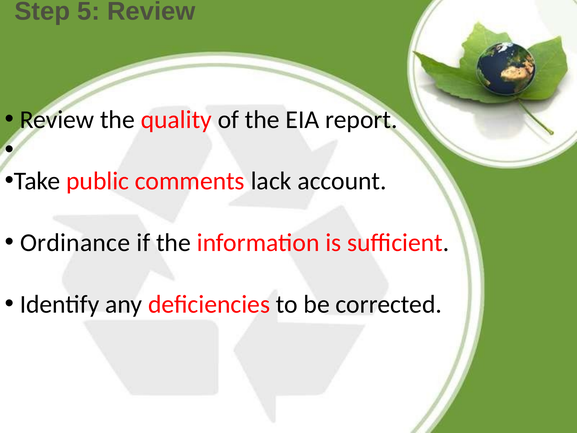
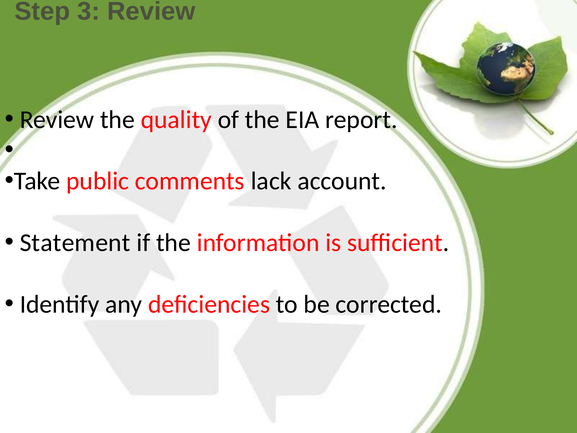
5: 5 -> 3 (89, 11)
Ordinance: Ordinance -> Statement (75, 243)
